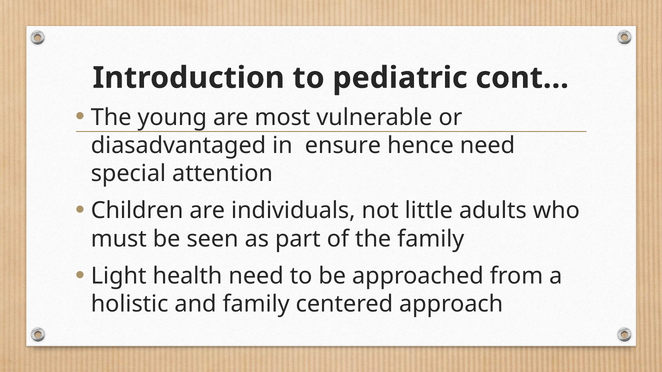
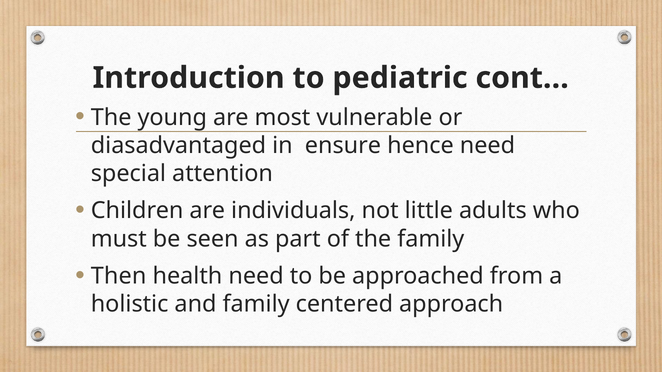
Light: Light -> Then (119, 276)
